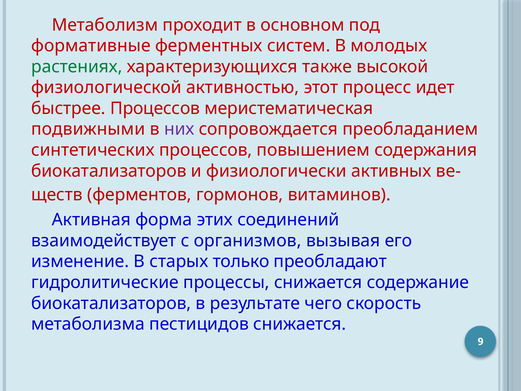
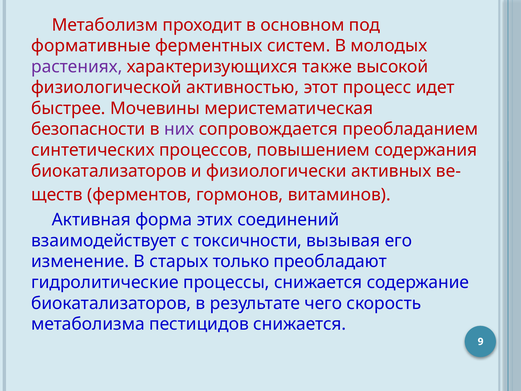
растениях colour: green -> purple (77, 67)
быстрее Процессов: Процессов -> Мочевины (155, 108)
подвижными: подвижными -> безопасности (88, 129)
организмов: организмов -> токсичности (248, 241)
